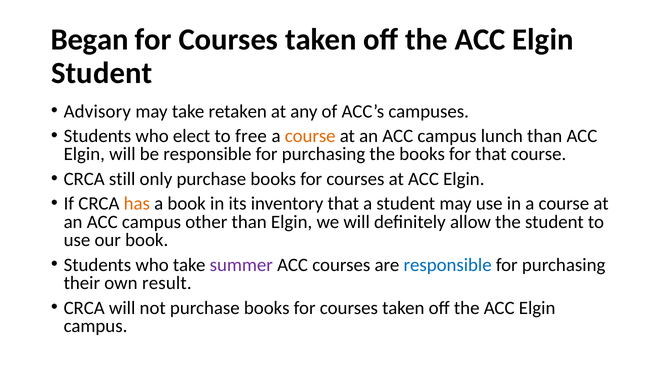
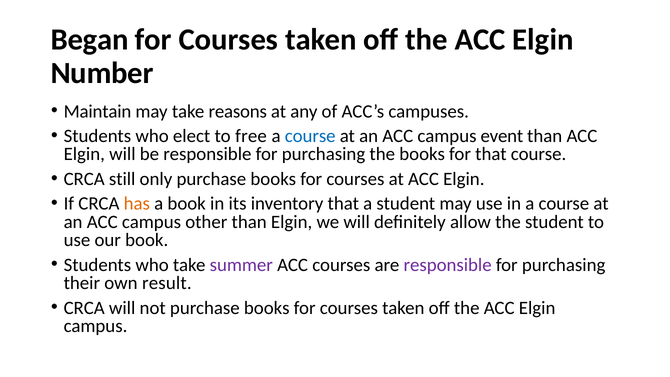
Student: Student -> Number (102, 73)
Advisory: Advisory -> Maintain (97, 111)
retaken: retaken -> reasons (238, 111)
course colour: orange -> blue (310, 136)
lunch: lunch -> event (502, 136)
responsible colour: blue -> purple (448, 265)
